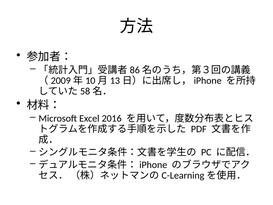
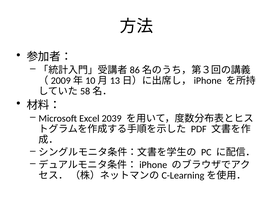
2016: 2016 -> 2039 (112, 118)
